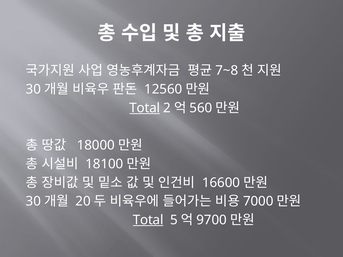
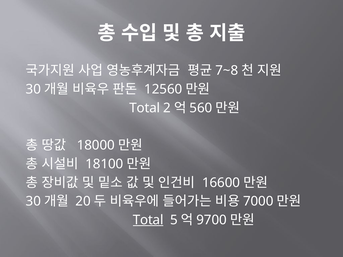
Total underline: present -> none (145, 108)
